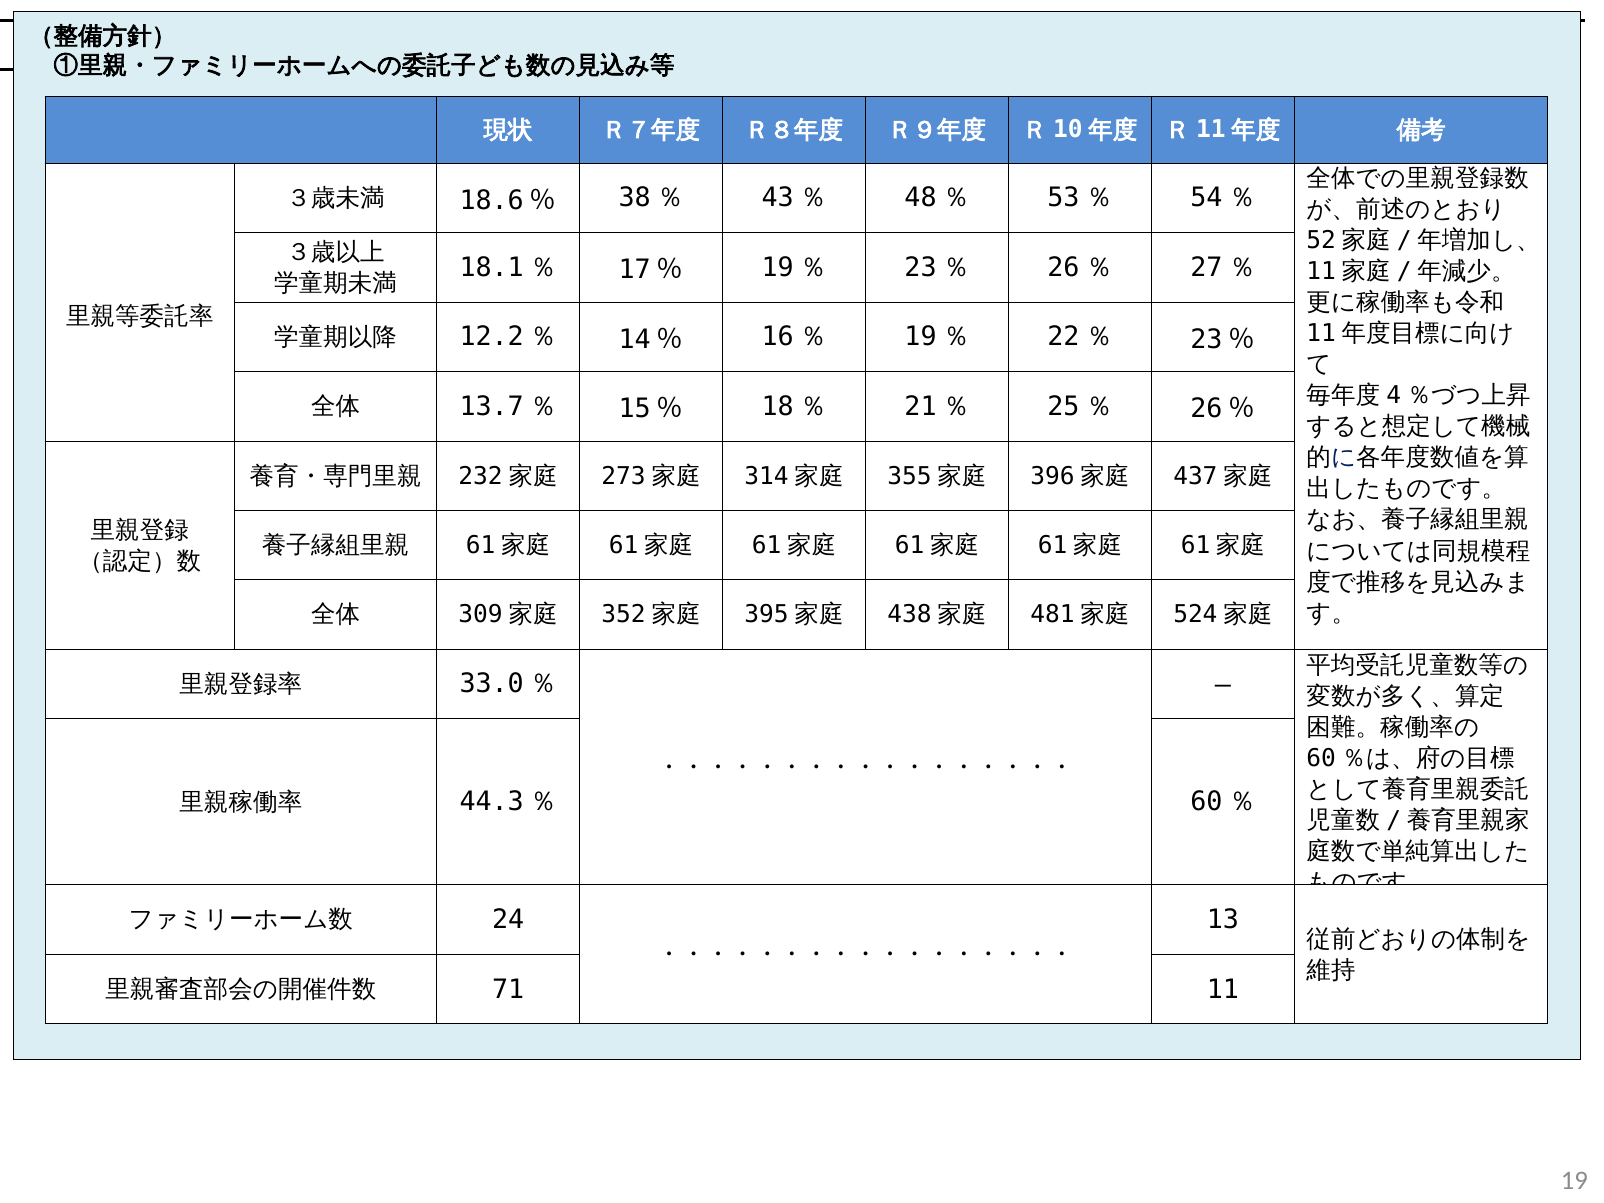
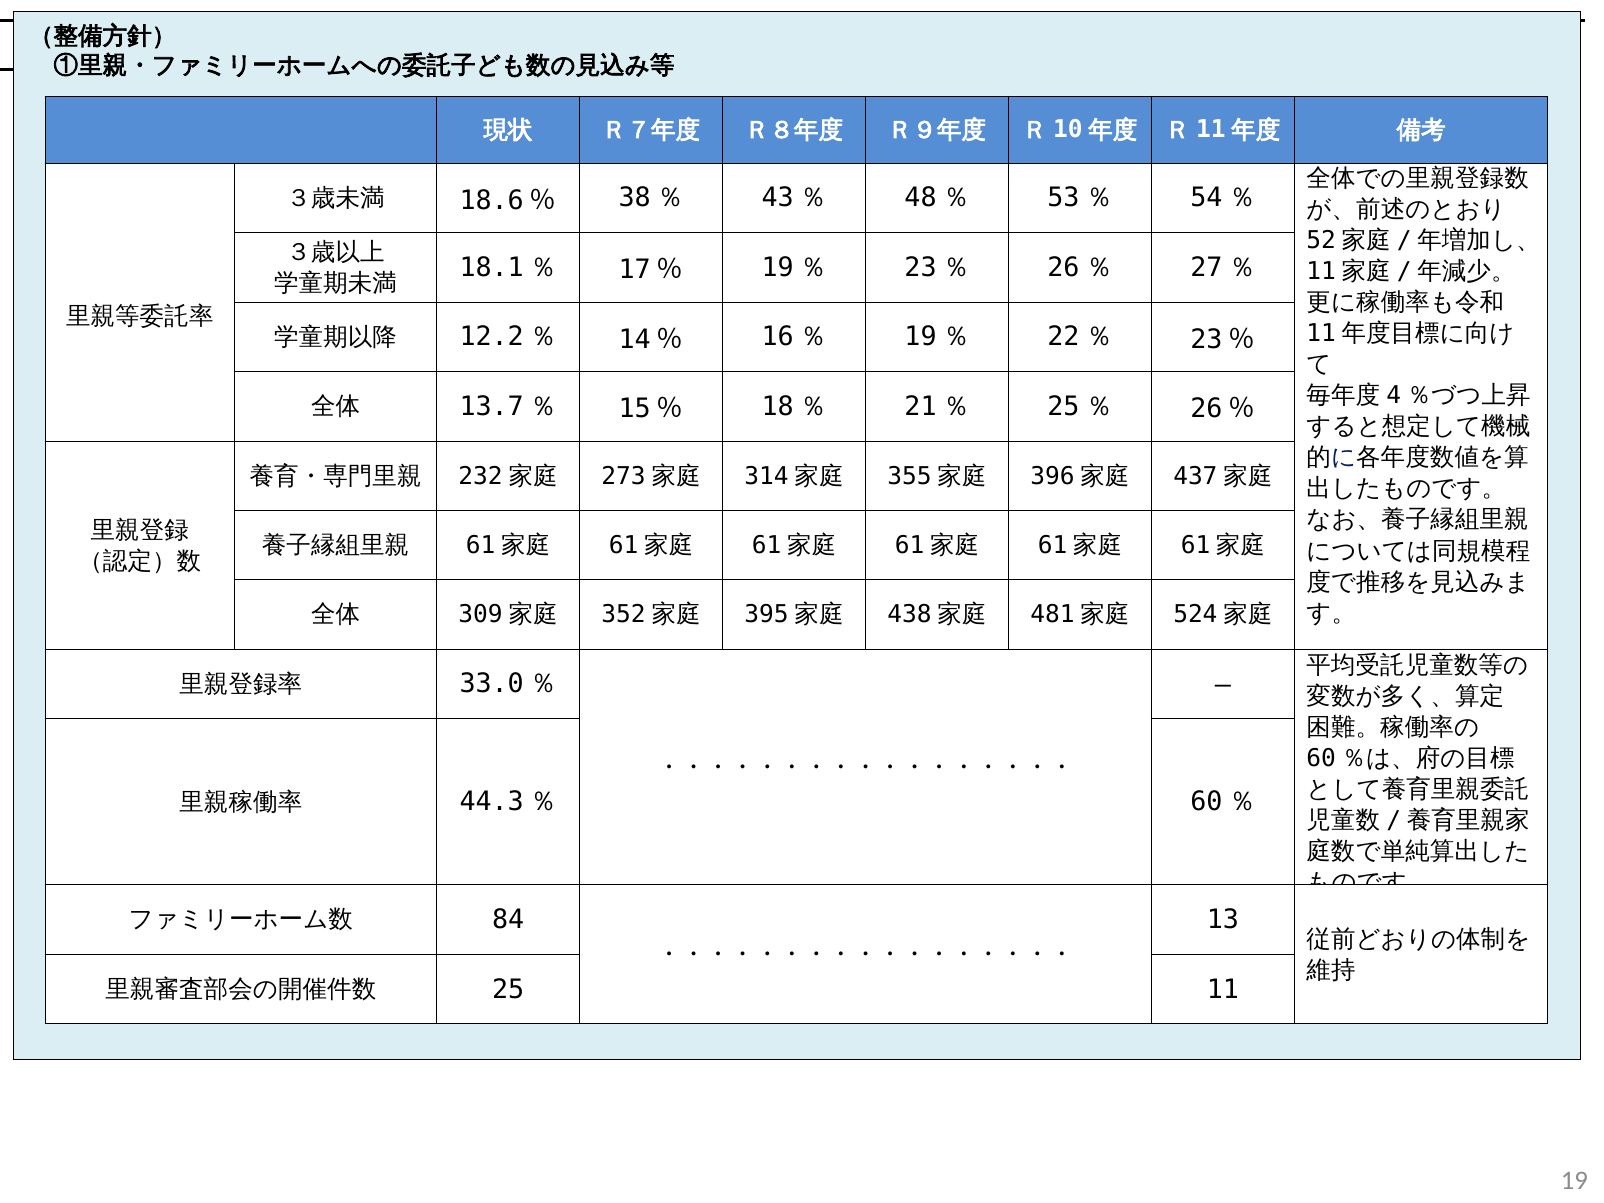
24: 24 -> 84 (508, 920)
71: 71 -> 25 (508, 990)
